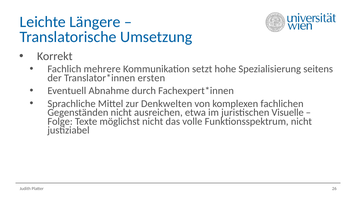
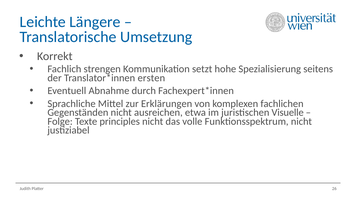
mehrere: mehrere -> strengen (102, 69)
Denkwelten: Denkwelten -> Erklärungen (167, 104)
möglichst: möglichst -> principles (120, 122)
